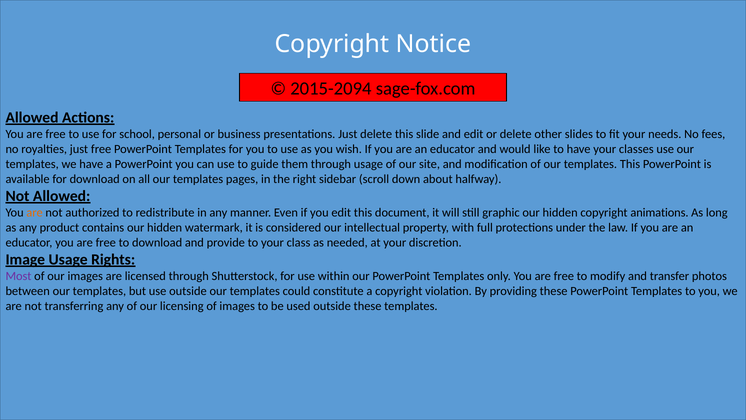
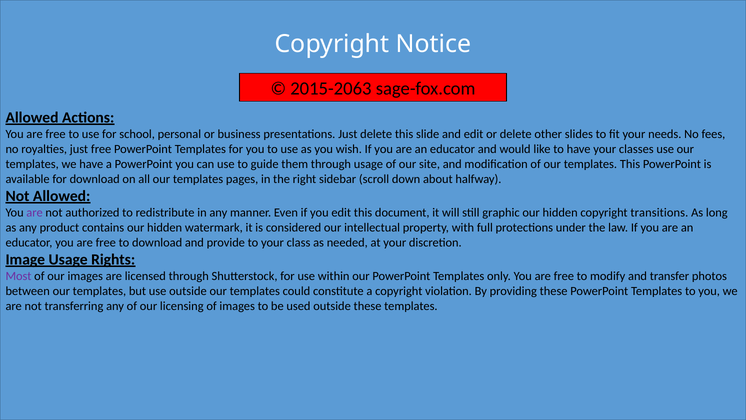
2015-2094: 2015-2094 -> 2015-2063 (331, 89)
are colour: orange -> purple (35, 213)
animations: animations -> transitions (659, 213)
